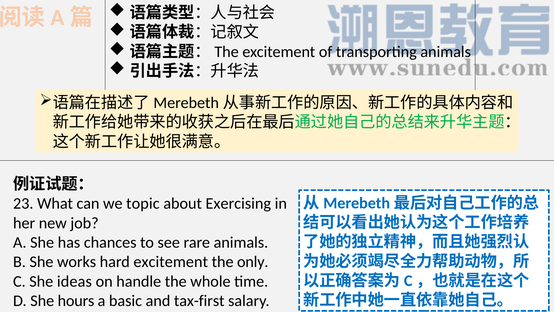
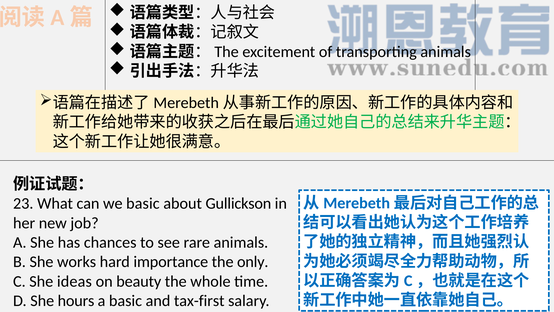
we topic: topic -> basic (143, 203)
Exercising: Exercising -> Gullickson (238, 203)
hard excitement: excitement -> importance (171, 262)
handle: handle -> beauty (139, 281)
